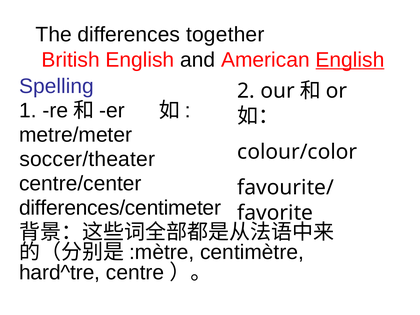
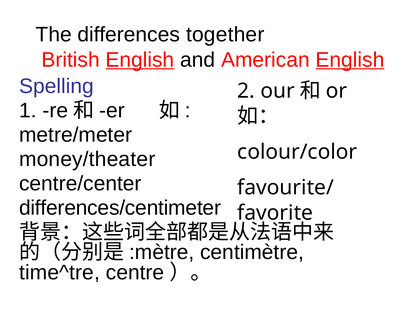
English underline: none -> present (140, 60)
soccer/theater: soccer/theater -> money/theater (87, 159)
hard^tre: hard^tre -> time^tre (59, 273)
